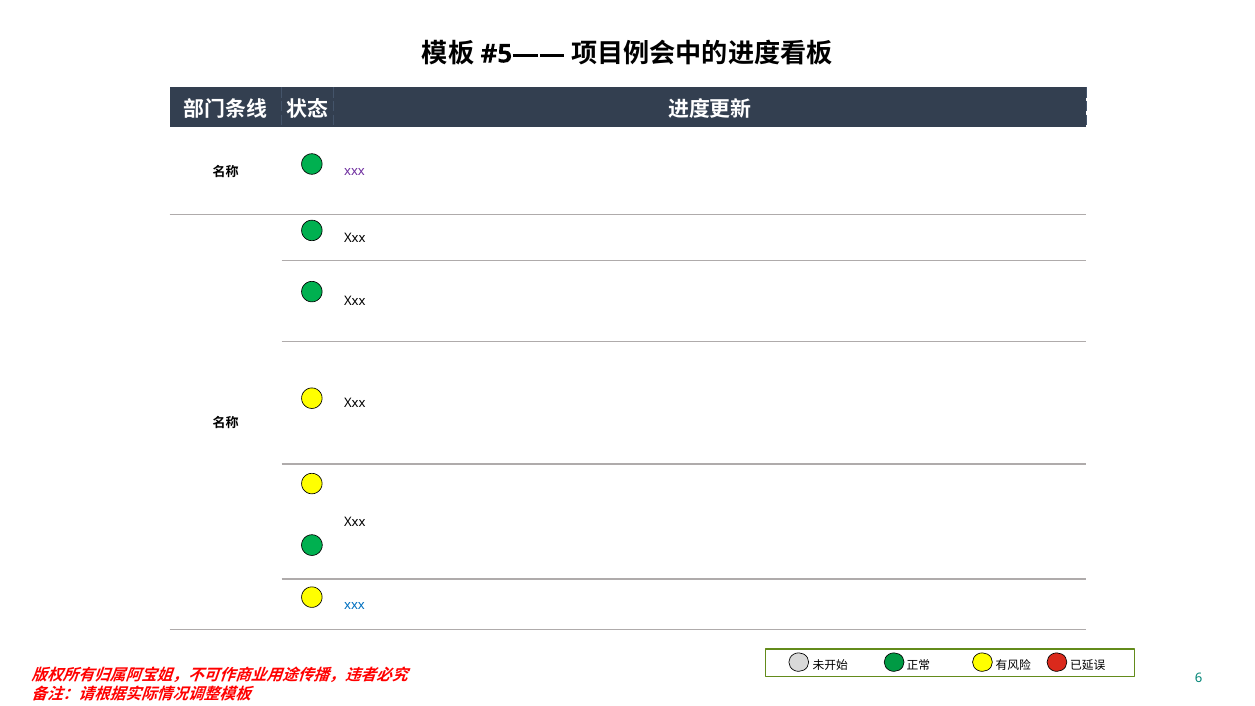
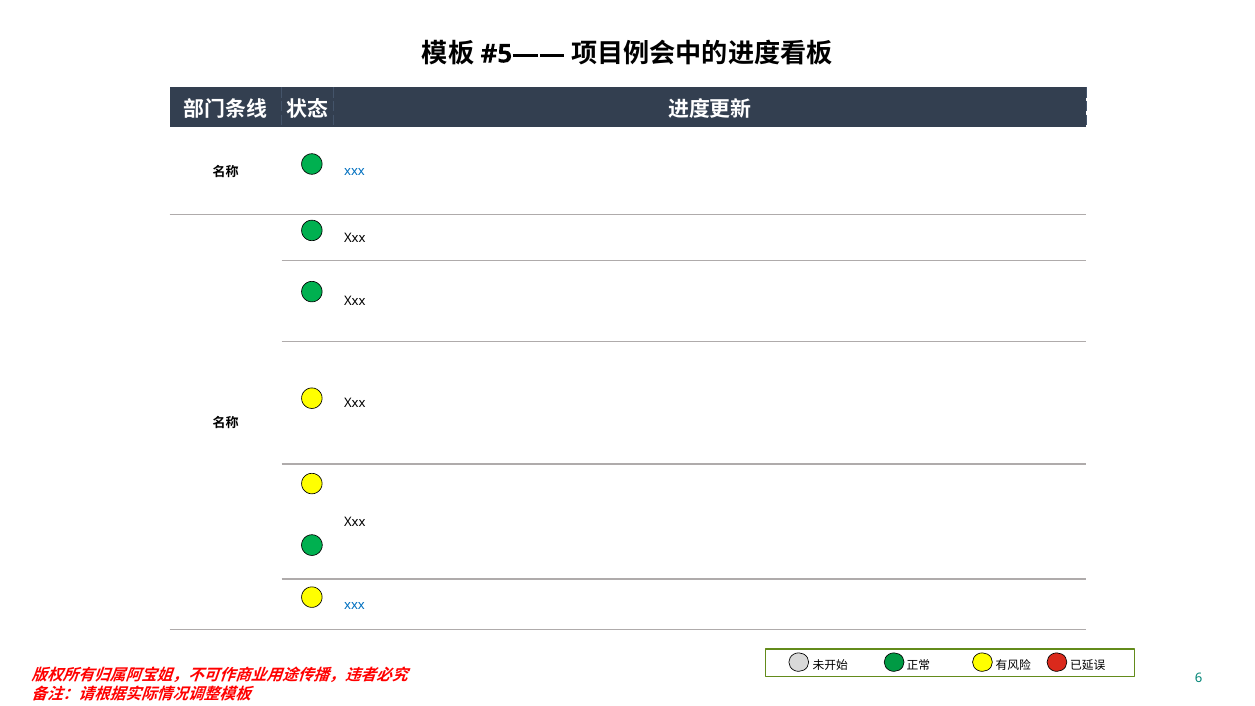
xxx colour: purple -> blue (355, 171)
